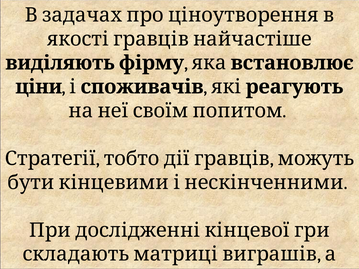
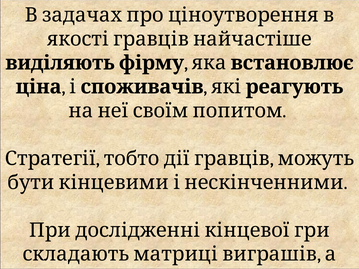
ціни: ціни -> ціна (39, 87)
